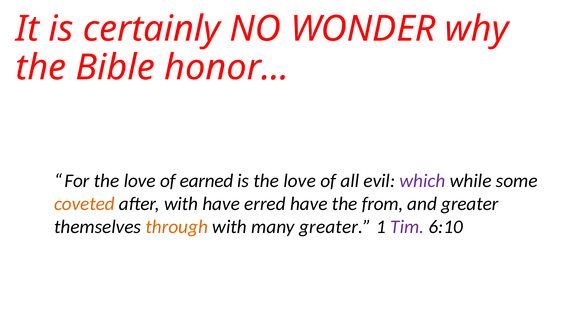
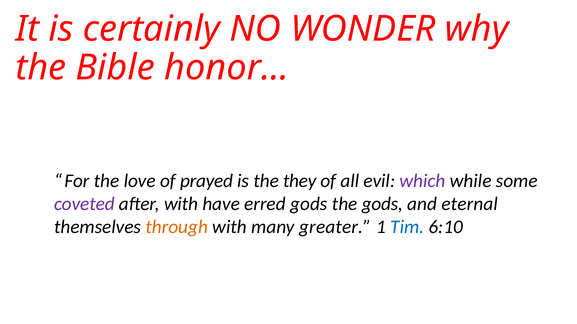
earned: earned -> prayed (207, 181)
is the love: love -> they (300, 181)
coveted colour: orange -> purple (84, 204)
erred have: have -> gods (309, 204)
the from: from -> gods (382, 204)
and greater: greater -> eternal (470, 204)
Tim colour: purple -> blue (407, 227)
